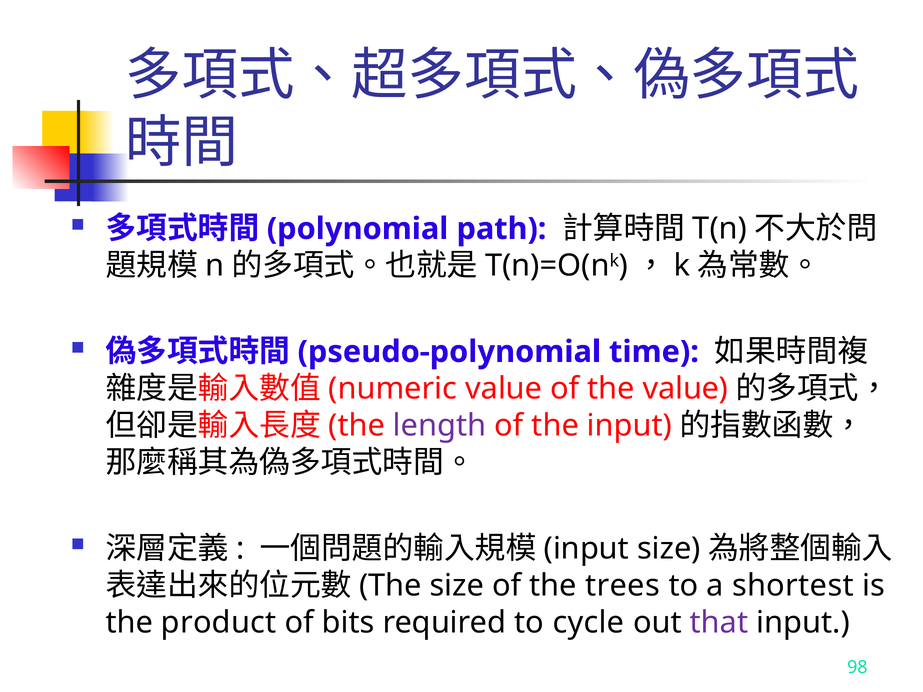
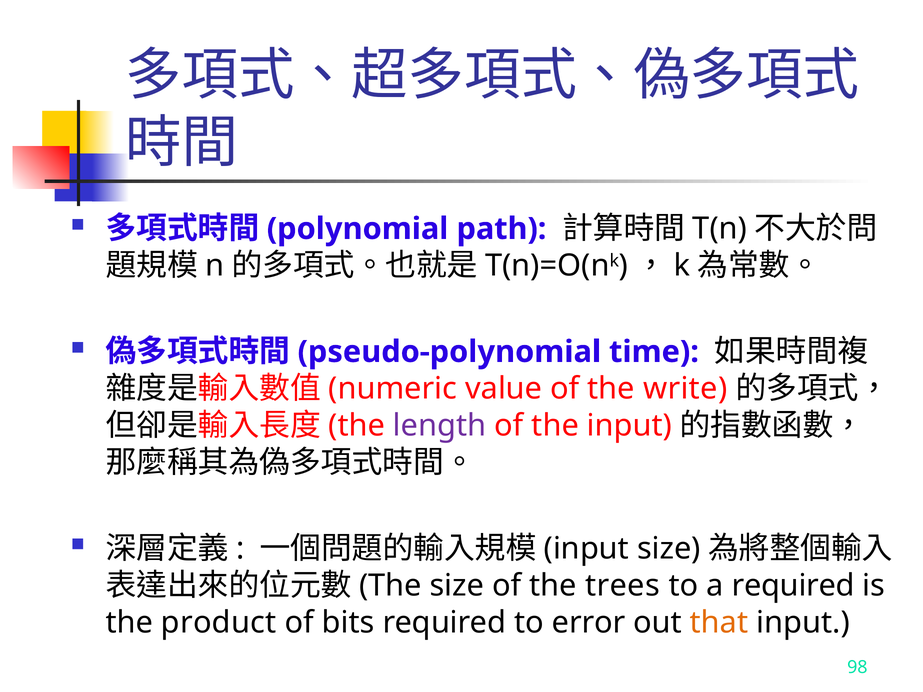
the value: value -> write (685, 389)
a shortest: shortest -> required (793, 586)
cycle: cycle -> error (589, 623)
that colour: purple -> orange (719, 623)
